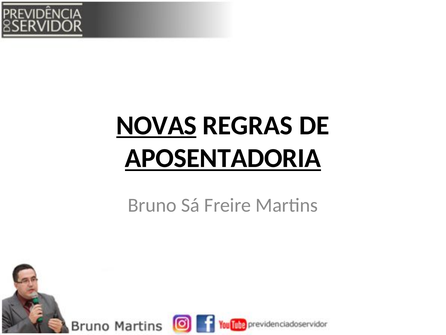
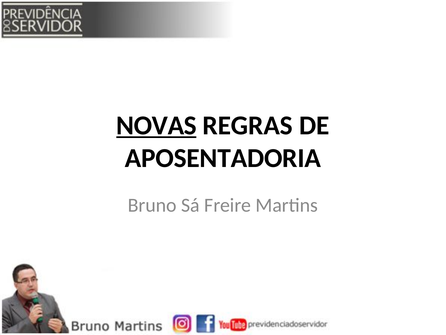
APOSENTADORIA underline: present -> none (223, 158)
